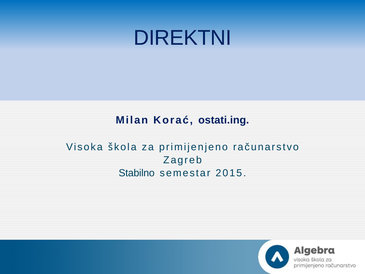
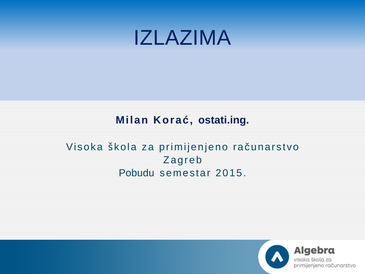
DIREKTNI: DIREKTNI -> IZLAZIMA (182, 38)
Stabilno: Stabilno -> Pobudu (137, 173)
